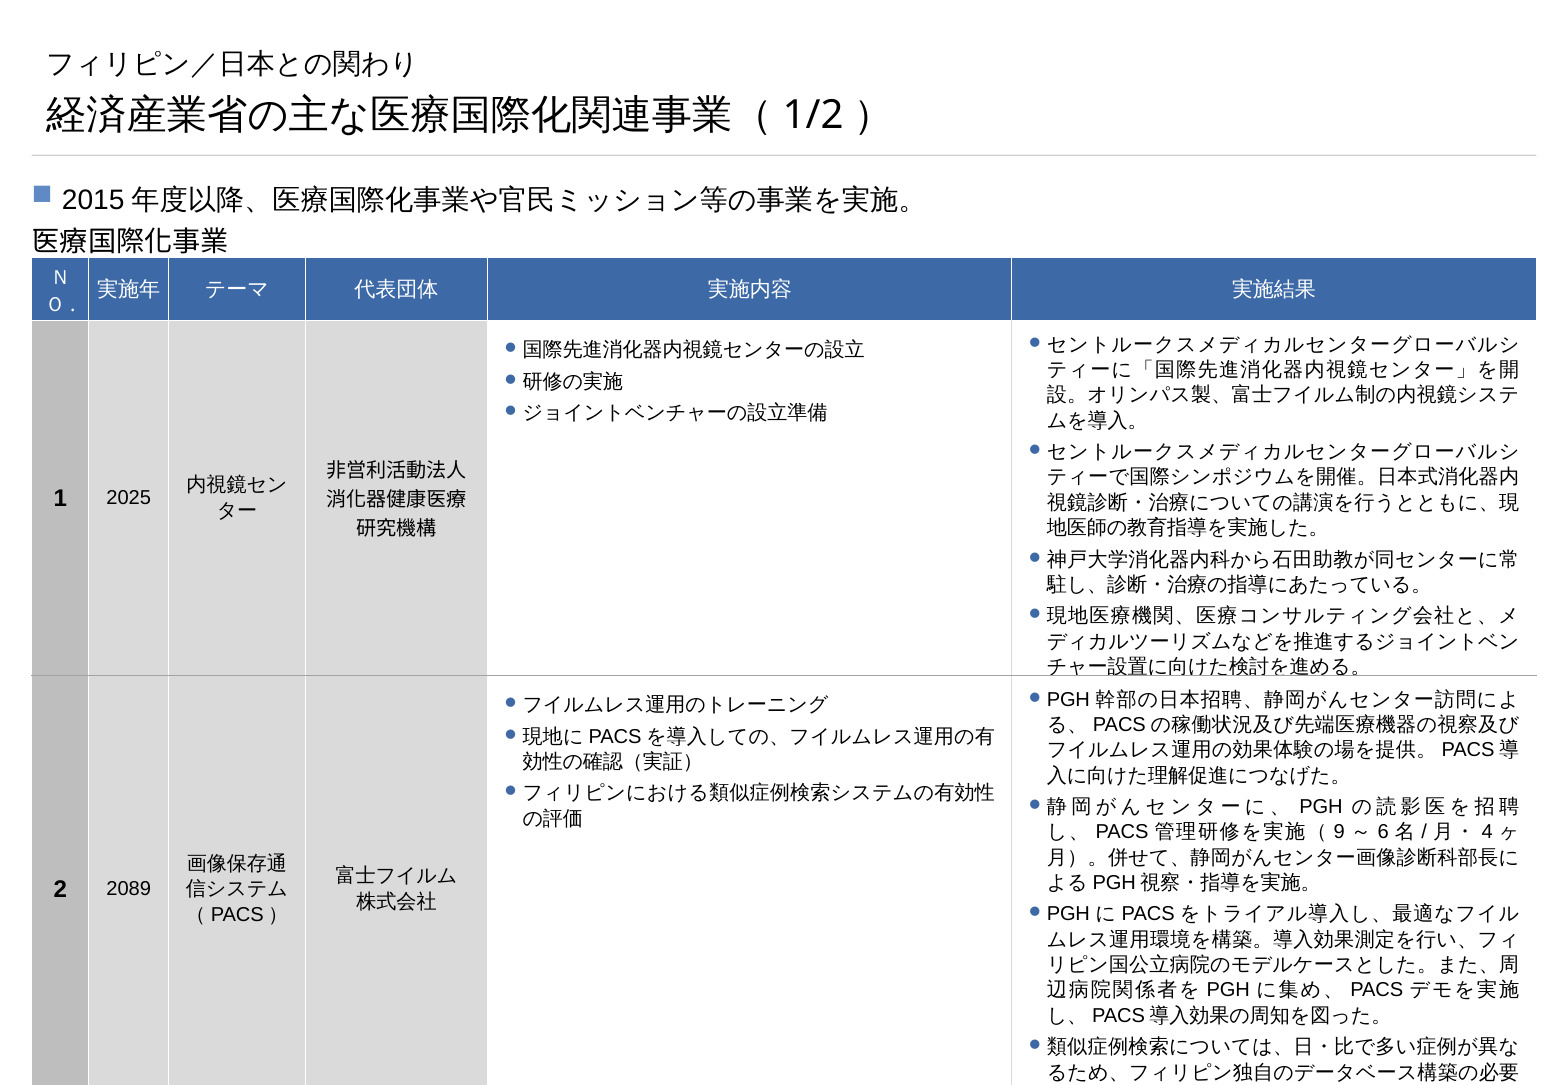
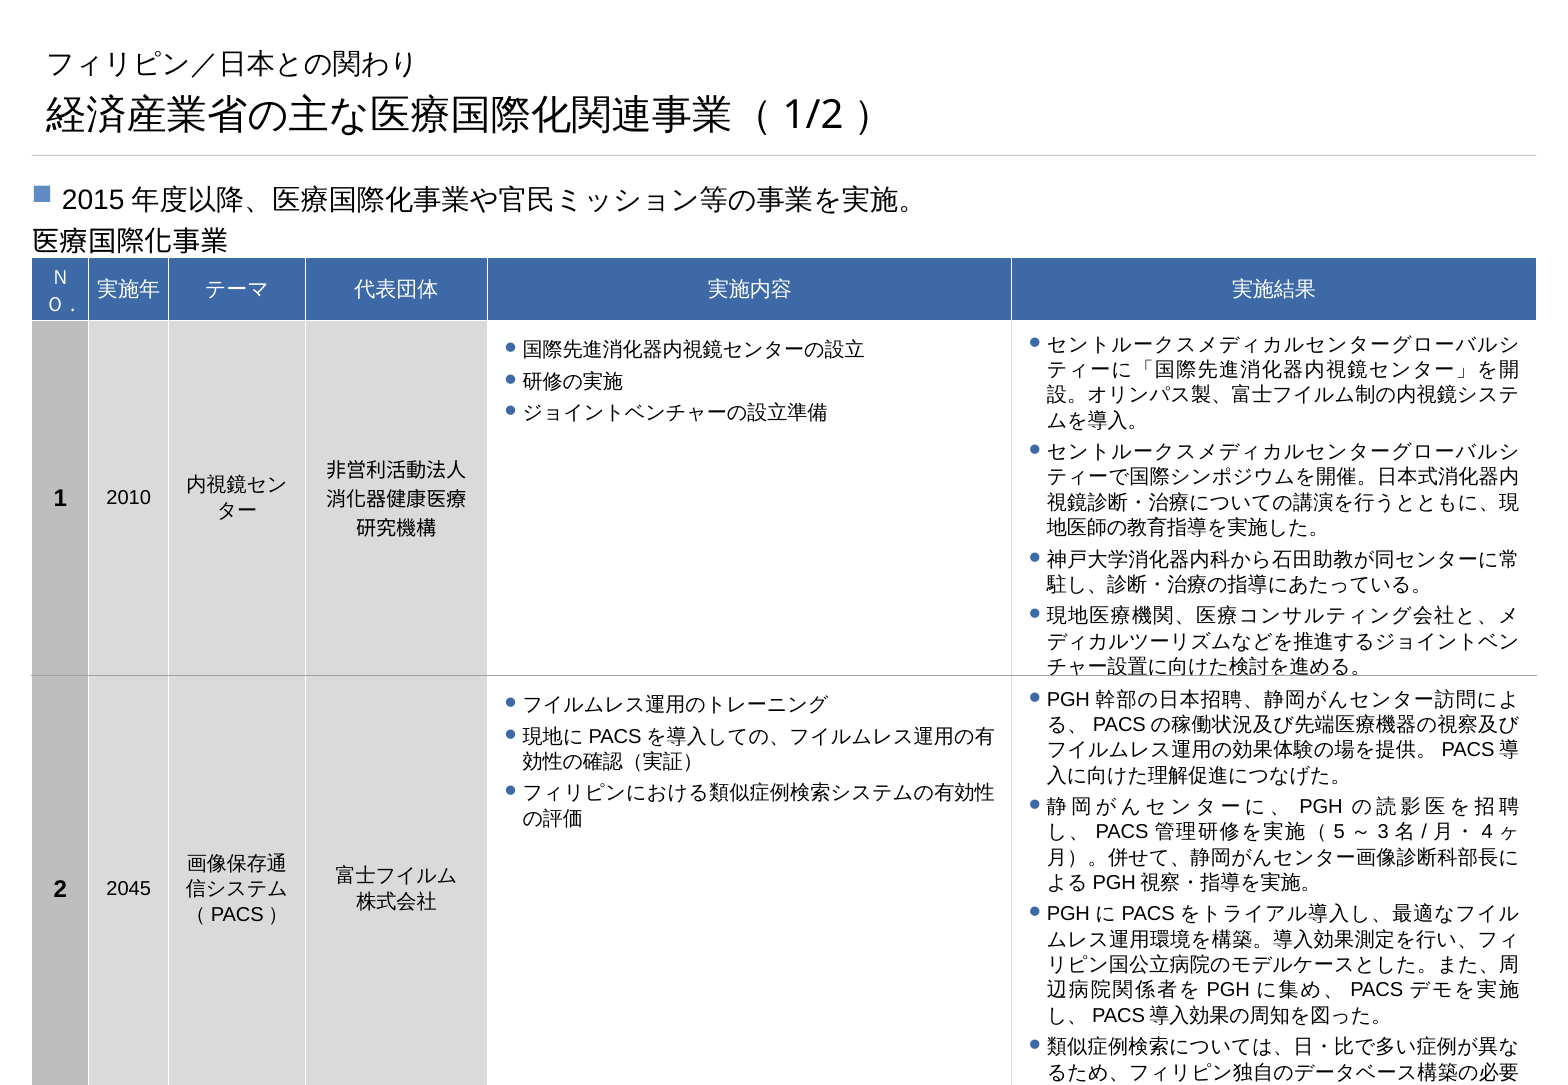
2025: 2025 -> 2010 (129, 498)
9: 9 -> 5 (1339, 833)
6: 6 -> 3 (1383, 833)
2089: 2089 -> 2045 (129, 890)
